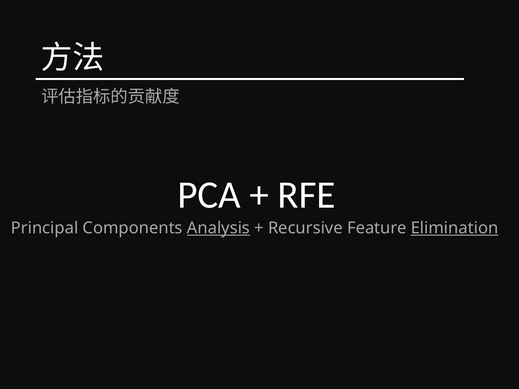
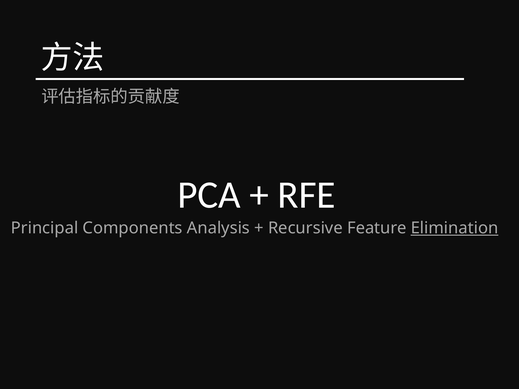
Analysis underline: present -> none (218, 228)
